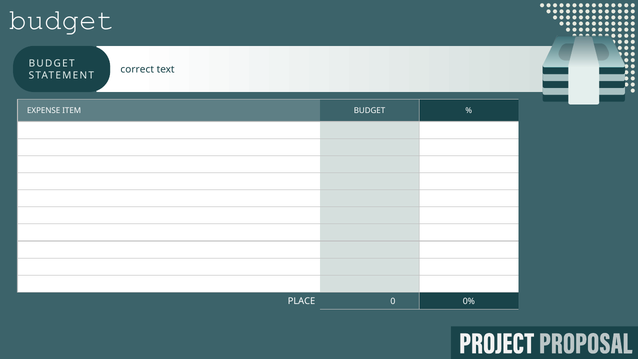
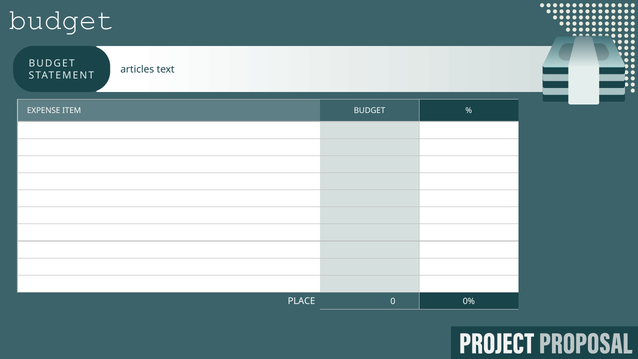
correct: correct -> articles (137, 70)
